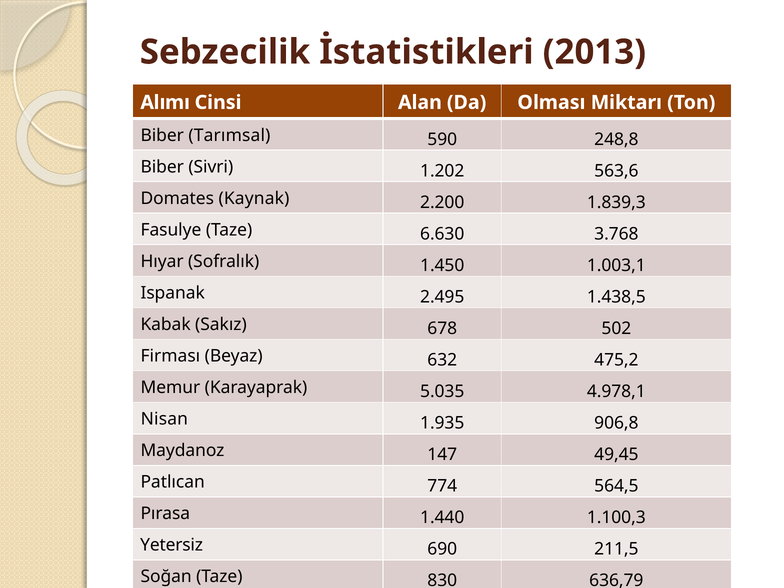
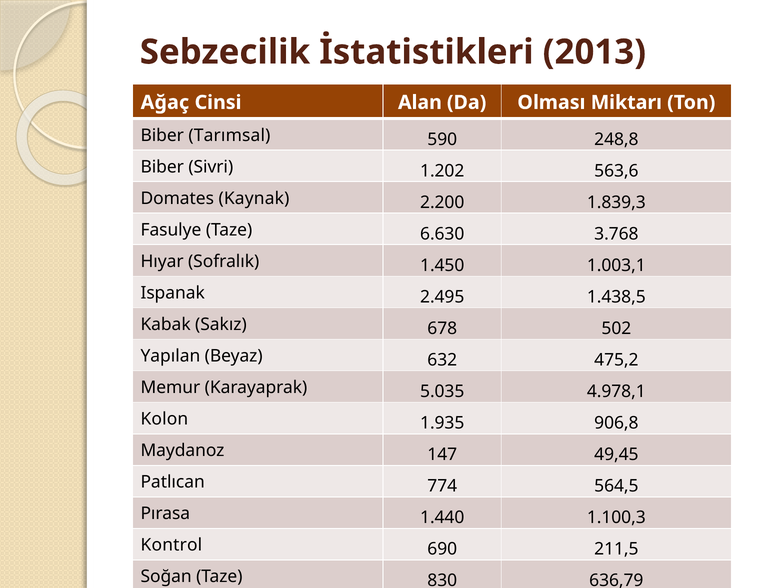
Alımı: Alımı -> Ağaç (165, 102)
Firması: Firması -> Yapılan (170, 356)
Nisan: Nisan -> Kolon (164, 419)
Yetersiz: Yetersiz -> Kontrol (171, 545)
